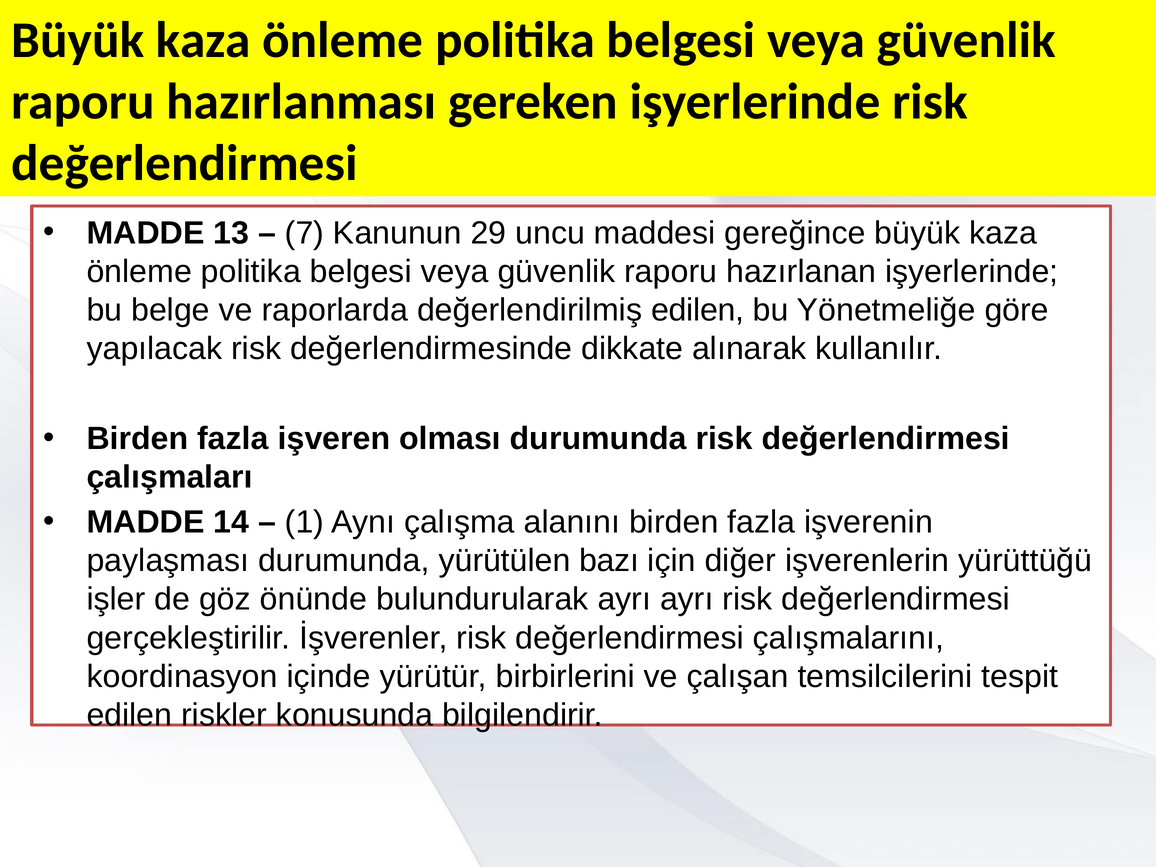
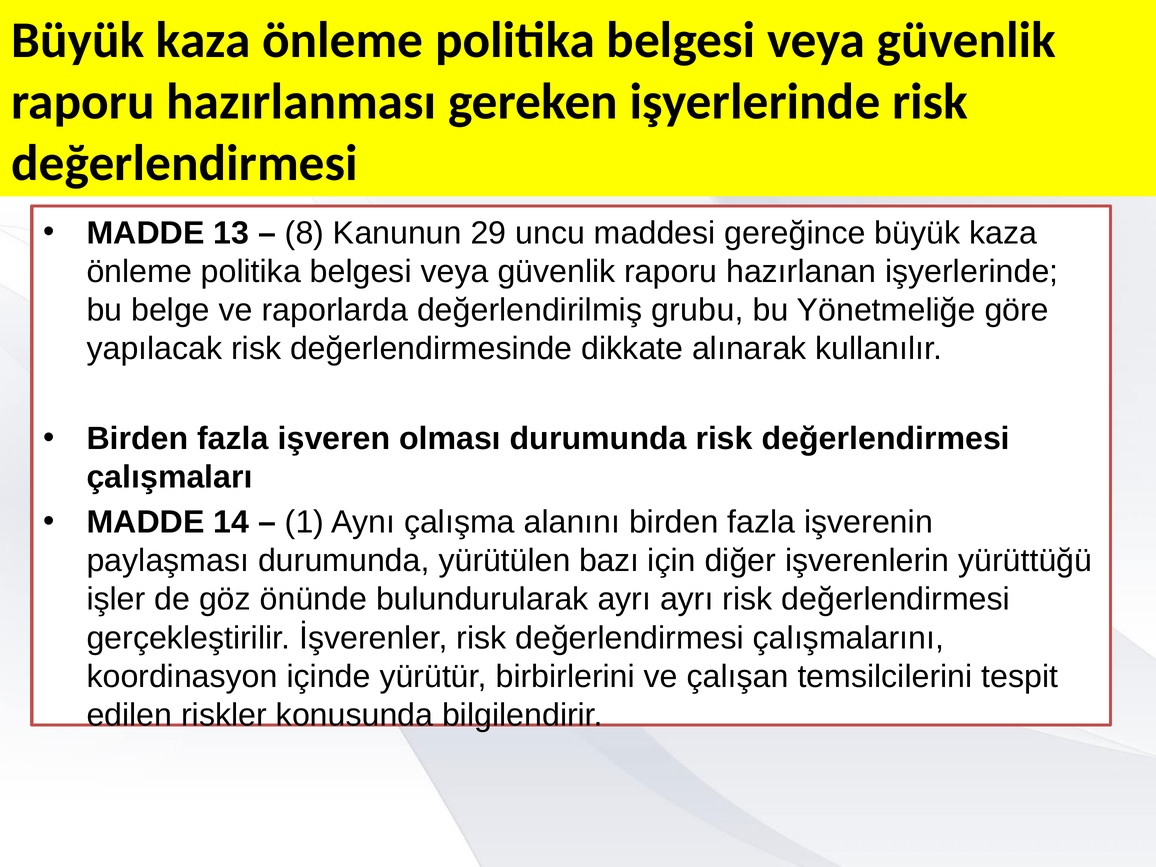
7: 7 -> 8 (304, 233)
değerlendirilmiş edilen: edilen -> grubu (697, 310)
